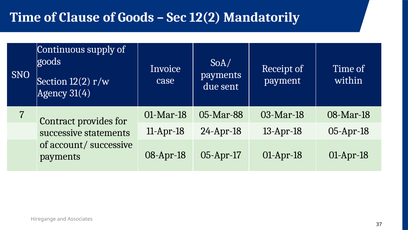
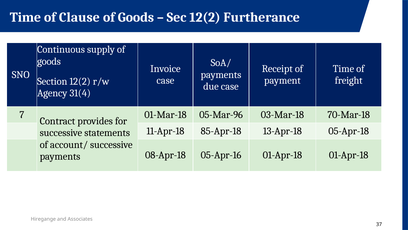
Mandatorily: Mandatorily -> Furtherance (262, 17)
within: within -> freight (349, 80)
due sent: sent -> case (230, 86)
05-Mar-88: 05-Mar-88 -> 05-Mar-96 (221, 115)
08-Mar-18: 08-Mar-18 -> 70-Mar-18 (349, 115)
24-Apr-18: 24-Apr-18 -> 85-Apr-18 (221, 131)
05-Apr-17: 05-Apr-17 -> 05-Apr-16 (221, 155)
